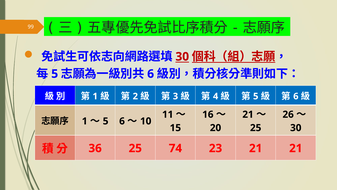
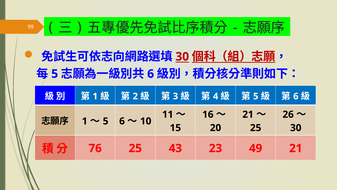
36: 36 -> 76 (95, 148)
74: 74 -> 43 (175, 148)
23 21: 21 -> 49 (256, 148)
